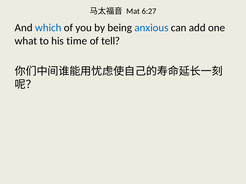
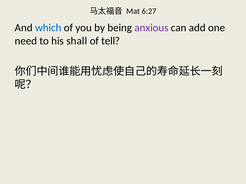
anxious colour: blue -> purple (152, 28)
what: what -> need (26, 41)
time: time -> shall (77, 41)
